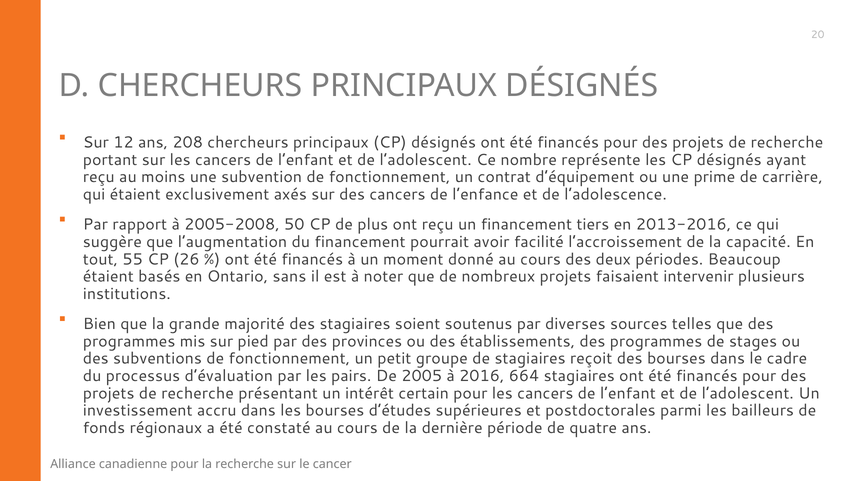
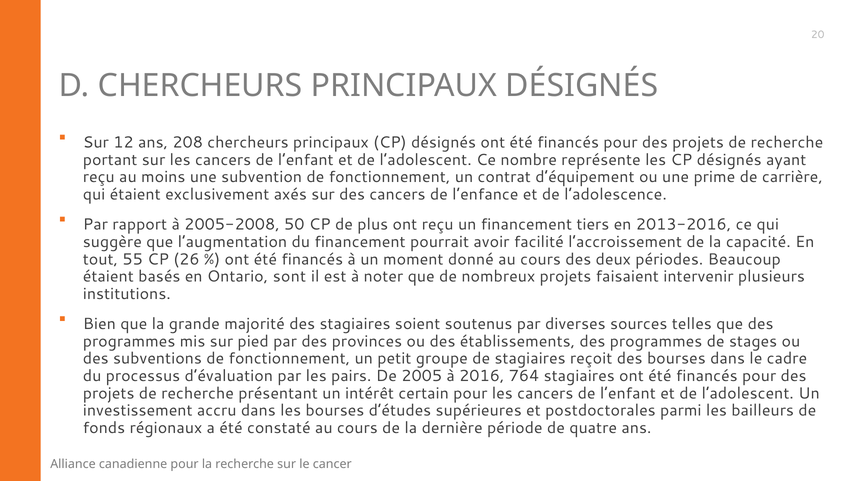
sans: sans -> sont (289, 277)
664: 664 -> 764 (524, 376)
